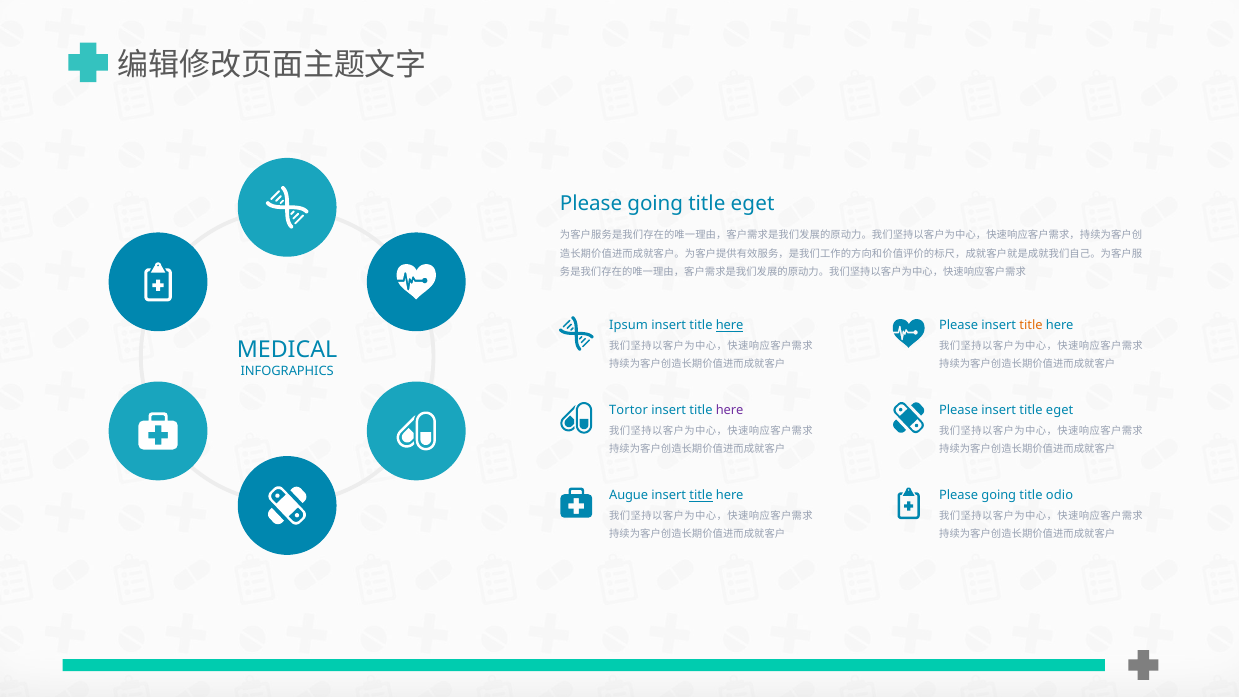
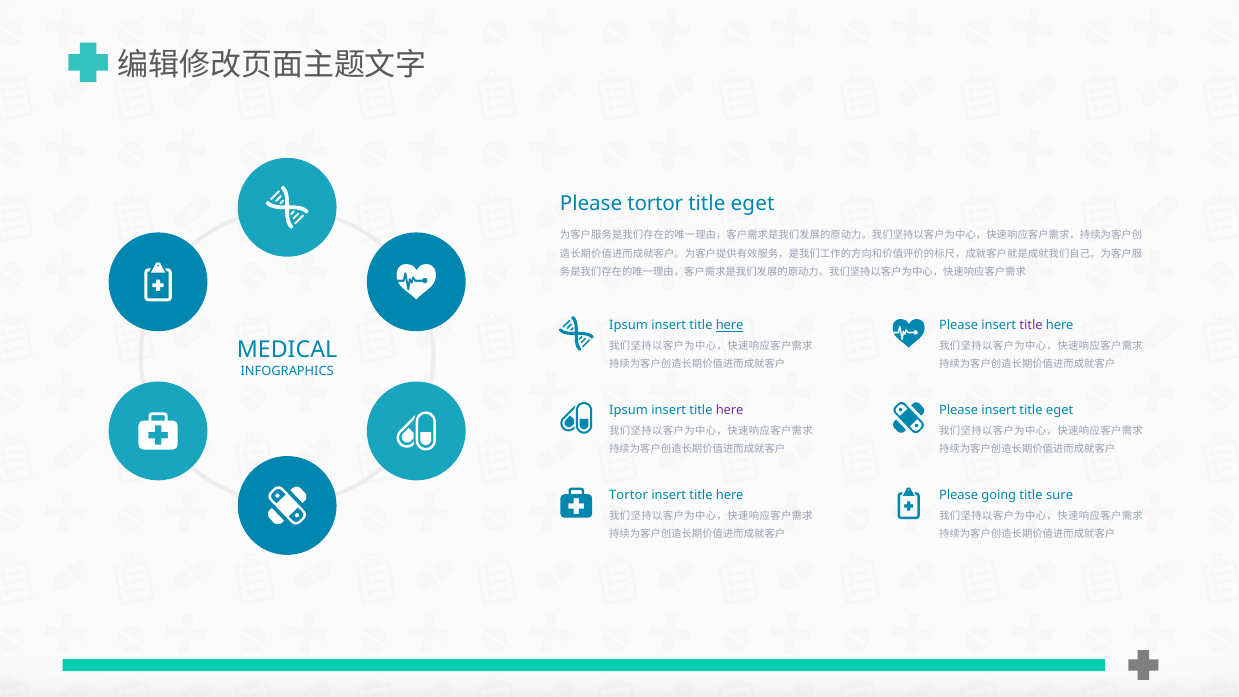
going: going -> tortor (655, 203)
title colour: orange -> purple (1031, 326)
Tortor: Tortor -> Ipsum (629, 411)
Augue: Augue -> Tortor (629, 496)
title underline: present -> none (701, 496)
odio: odio -> sure (1060, 496)
